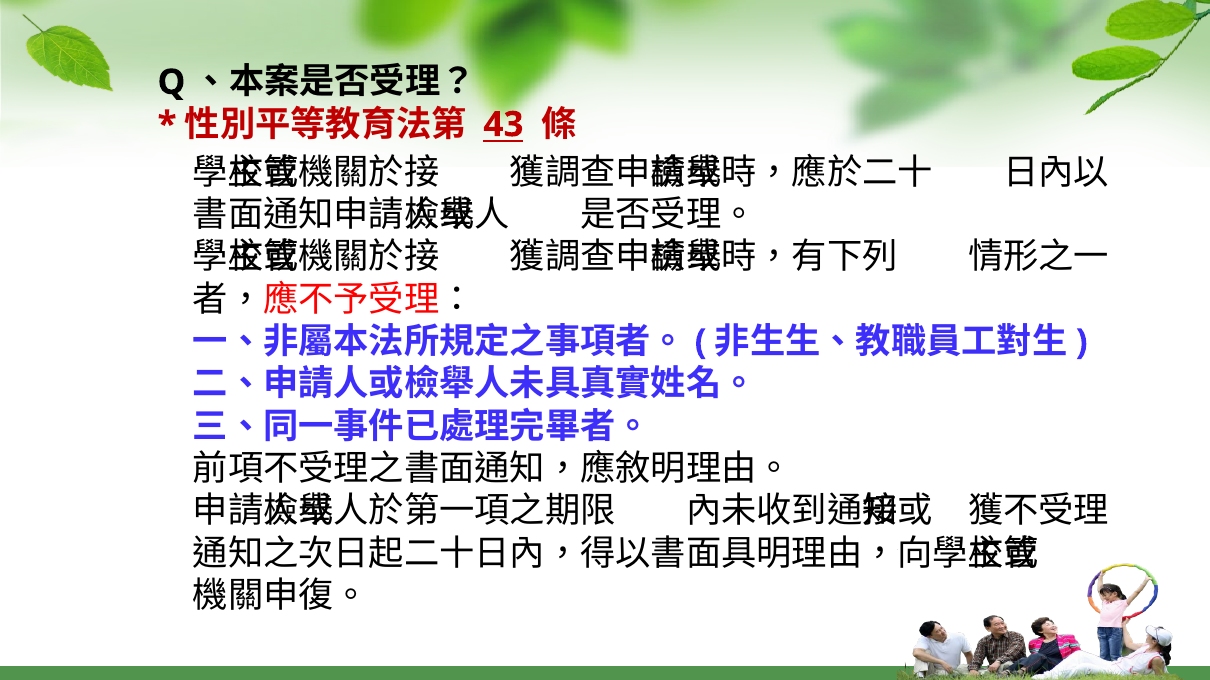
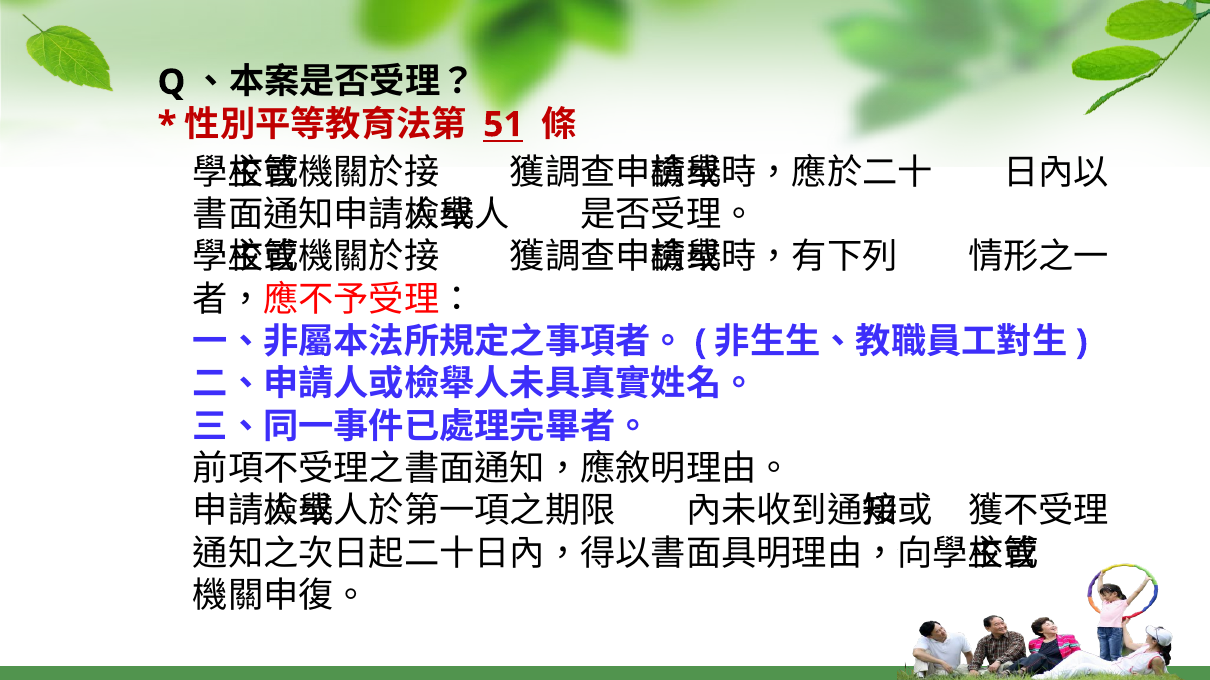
43: 43 -> 51 (503, 125)
